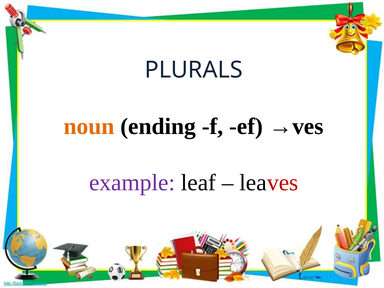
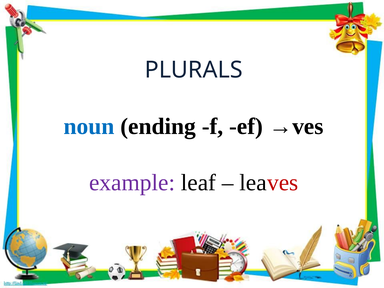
noun colour: orange -> blue (89, 126)
